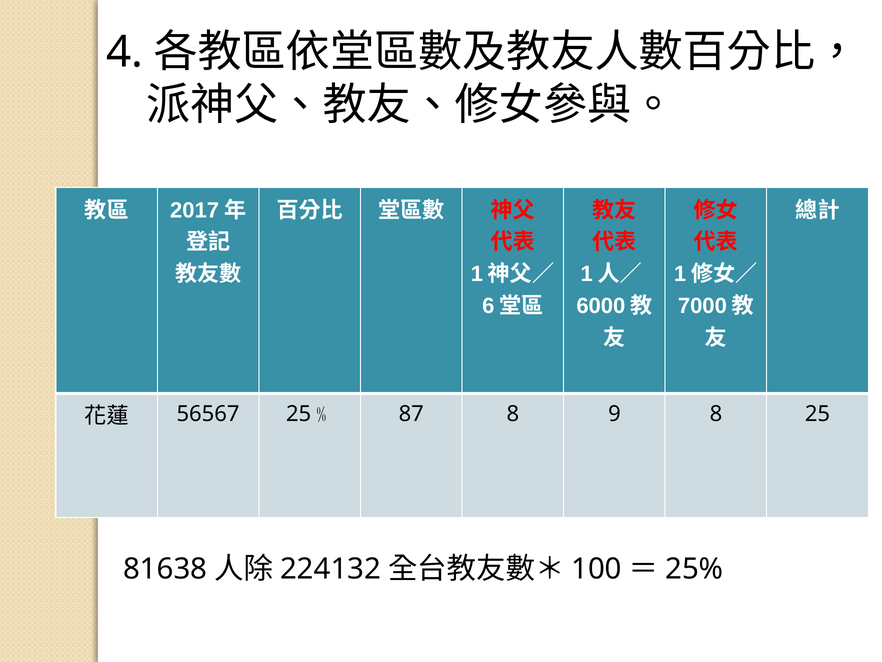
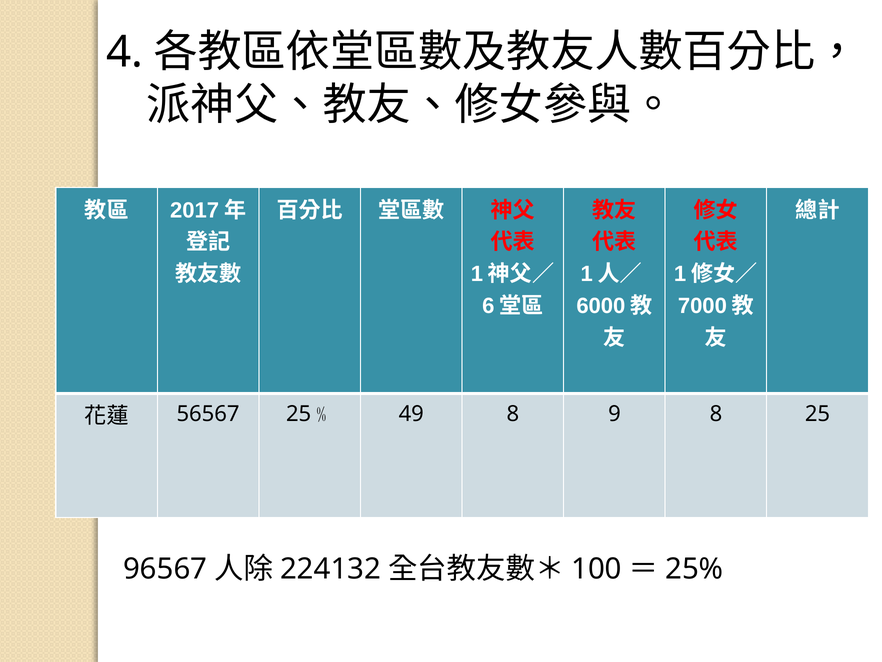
87: 87 -> 49 (411, 414)
81638: 81638 -> 96567 (165, 569)
